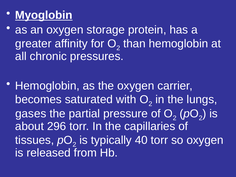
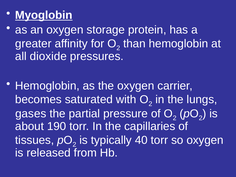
chronic: chronic -> dioxide (48, 56)
296: 296 -> 190 (57, 126)
